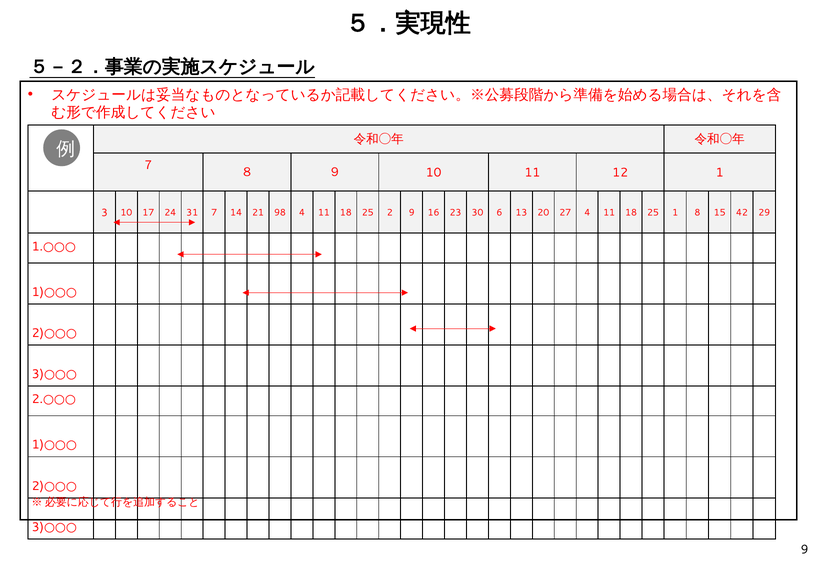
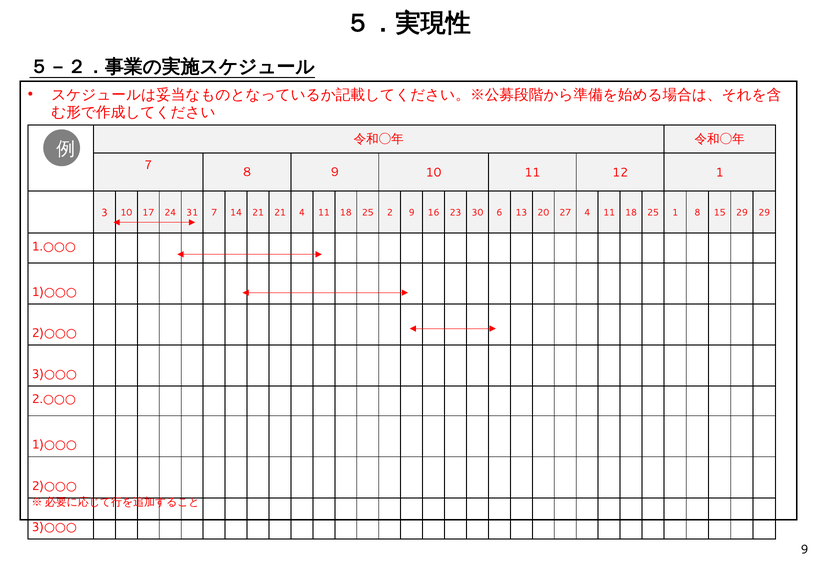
21 98: 98 -> 21 (280, 213)
15 42: 42 -> 29 (742, 213)
